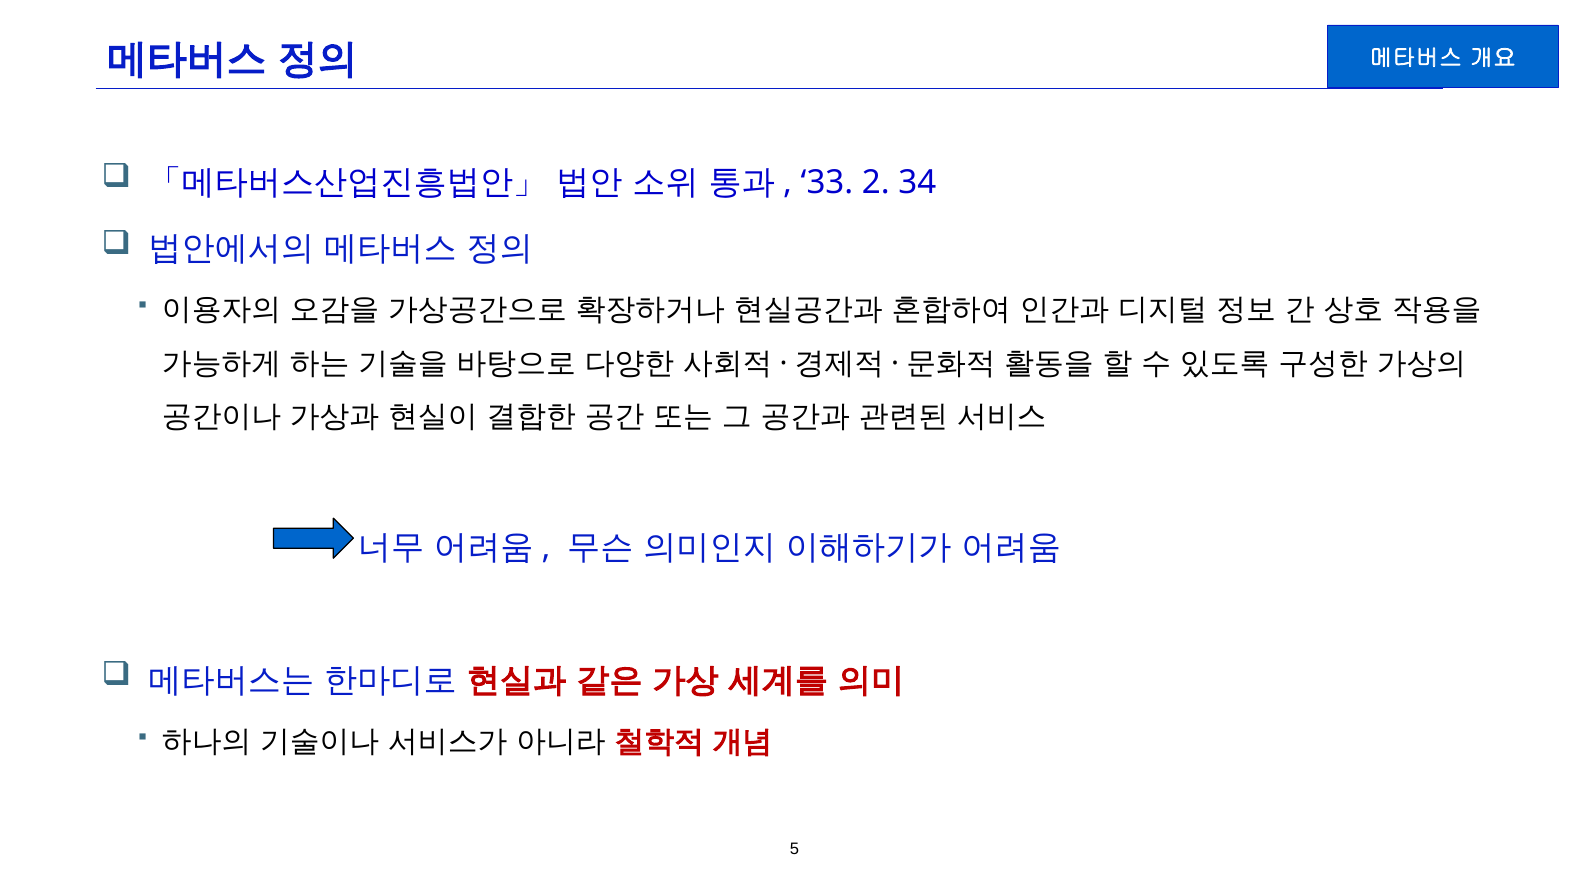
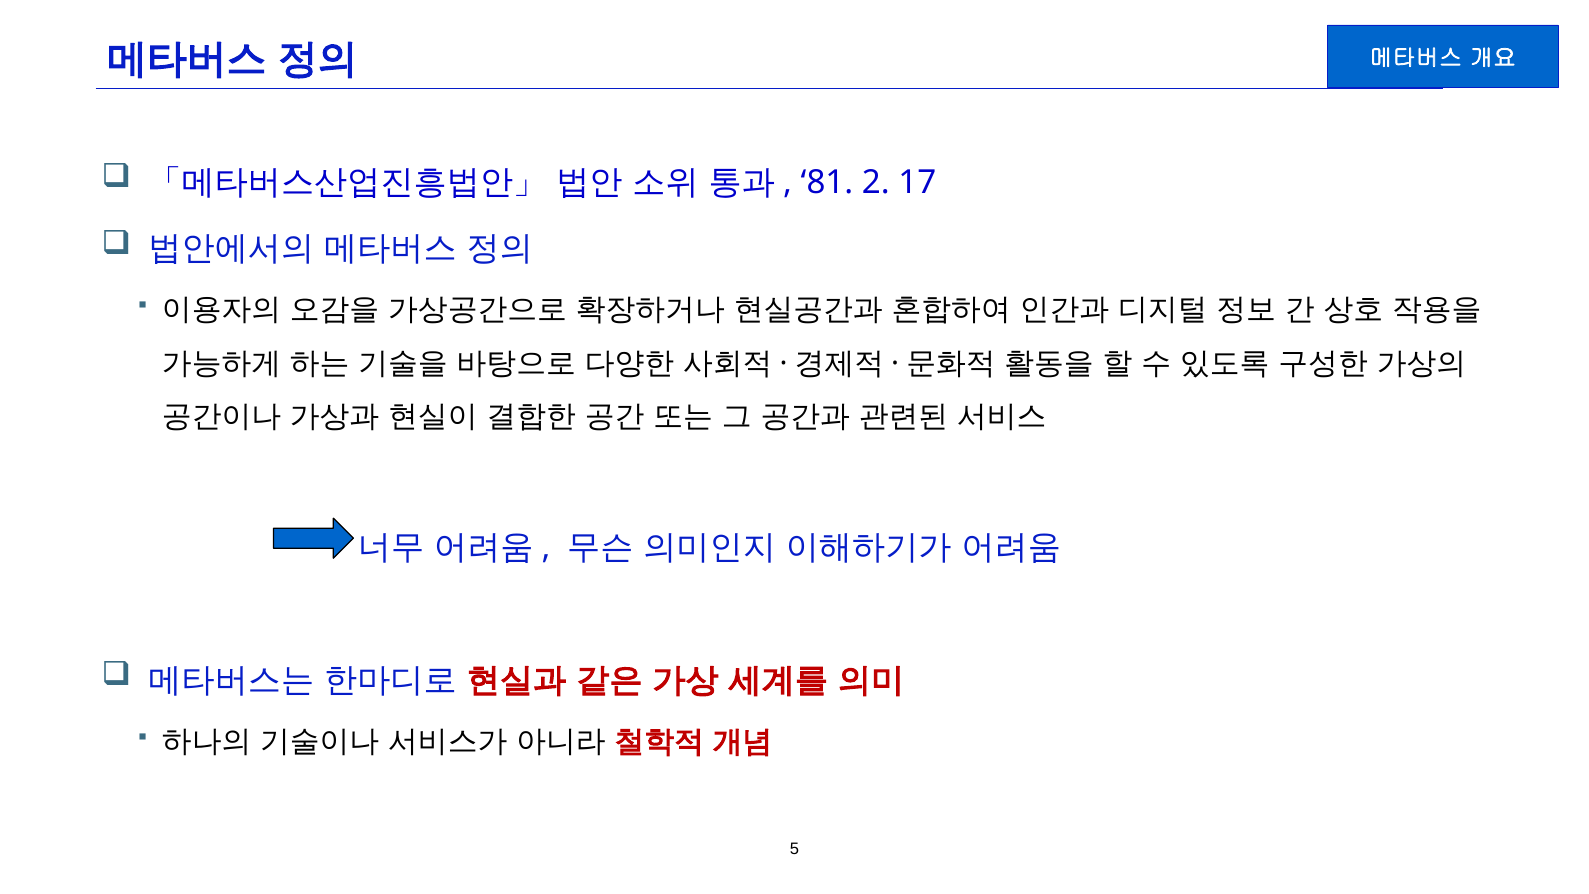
33: 33 -> 81 (827, 182)
34: 34 -> 17 (917, 182)
